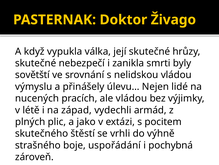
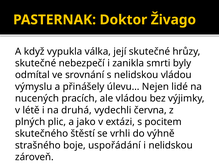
sovětští: sovětští -> odmítal (32, 75)
západ: západ -> druhá (76, 110)
armád: armád -> června (150, 110)
i pochybná: pochybná -> nelidskou (171, 145)
